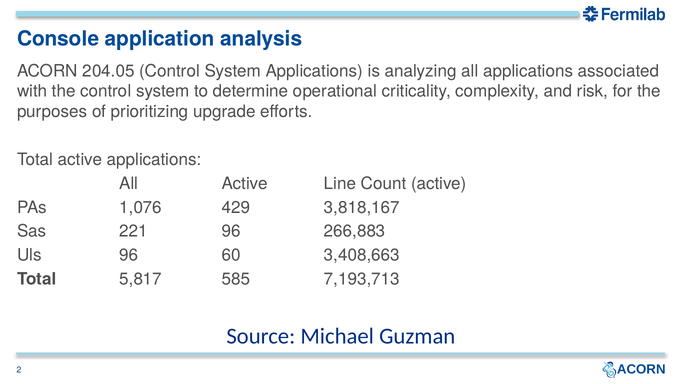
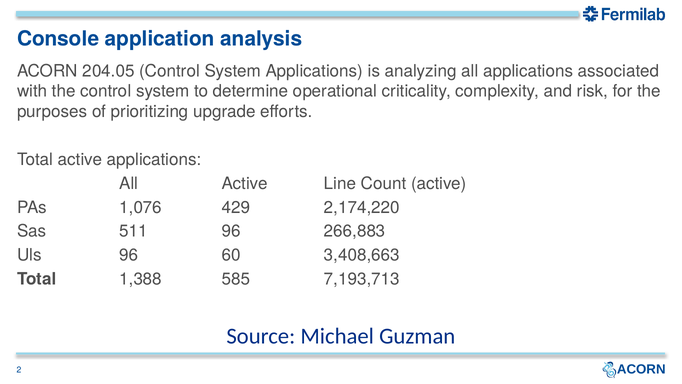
3,818,167: 3,818,167 -> 2,174,220 (362, 207)
221: 221 -> 511 (134, 231)
5,817: 5,817 -> 1,388 (141, 279)
